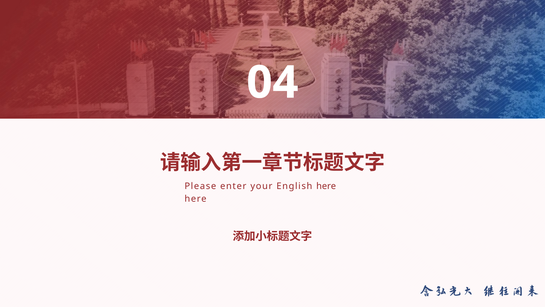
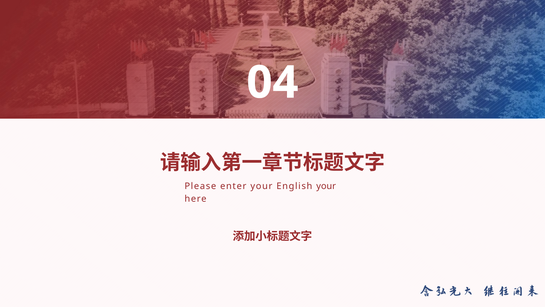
English here: here -> your (326, 186)
